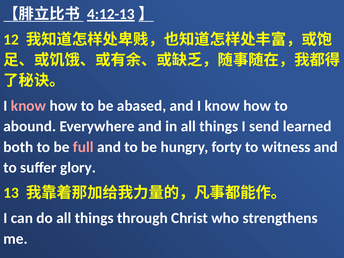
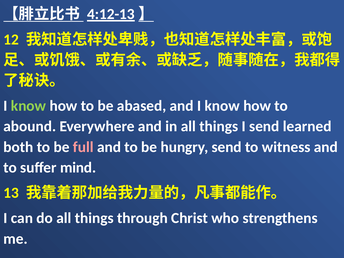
know colour: pink -> light green (29, 106)
hungry forty: forty -> send (227, 147)
glory: glory -> mind (78, 168)
